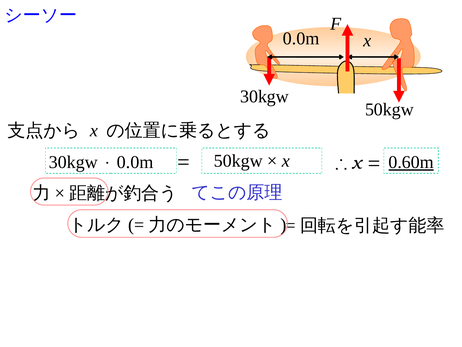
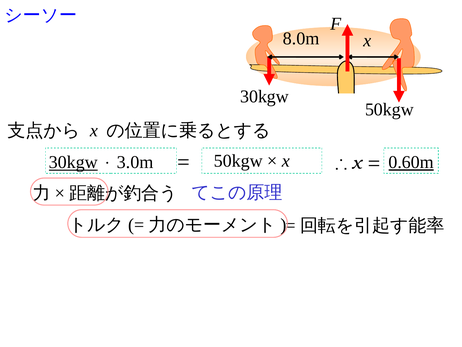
0.0m: 0.0m -> 8.0m (301, 38)
30kgw underline: none -> present (73, 162)
0.0m: 0.0m -> 3.0m (135, 162)
